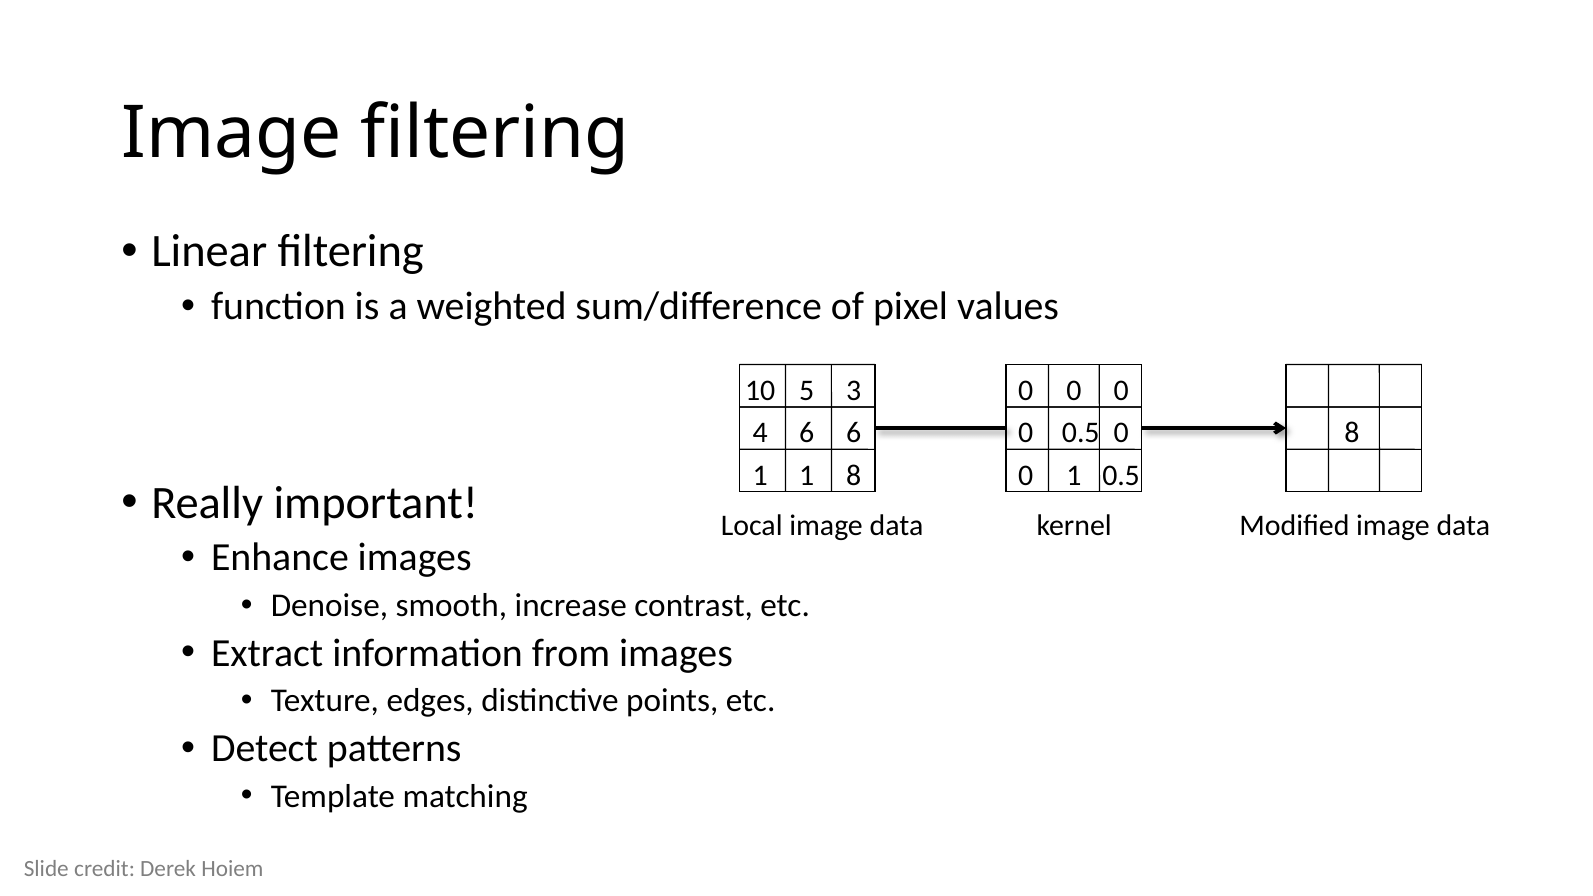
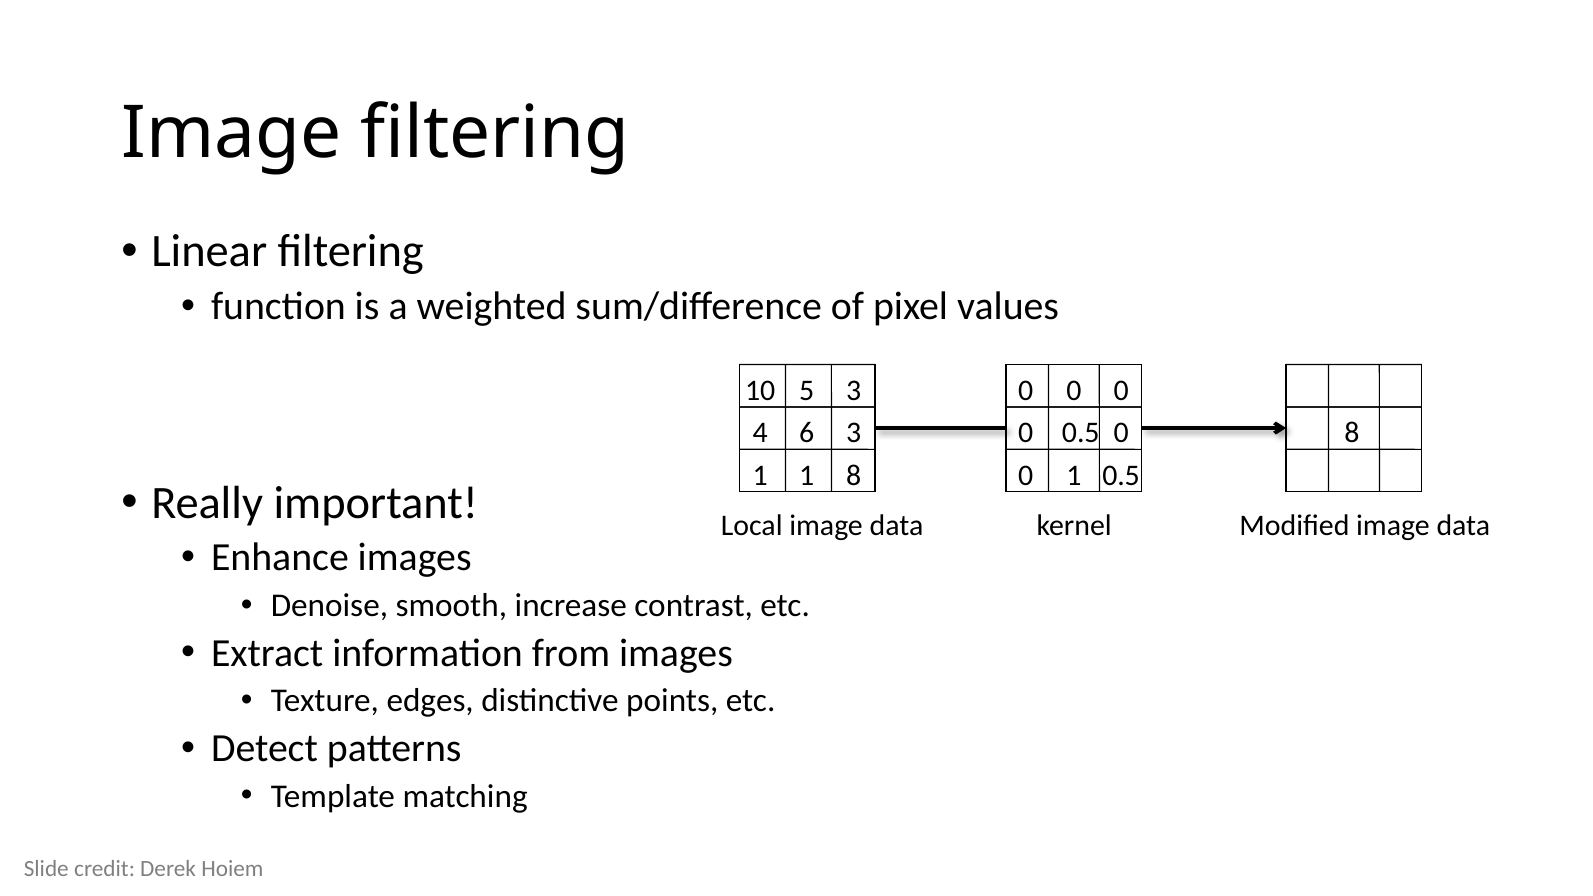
6 6: 6 -> 3 (854, 433)
